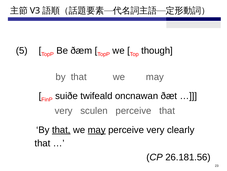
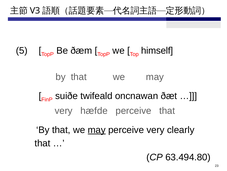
though: though -> himself (157, 50)
sculen: sculen -> hæfde (94, 110)
that underline: present -> none (61, 129)
26.181.56: 26.181.56 -> 63.494.80 (188, 157)
